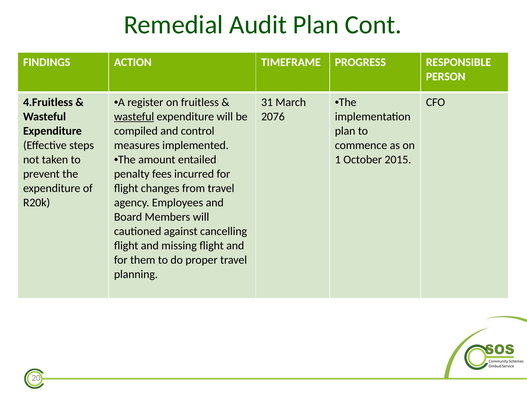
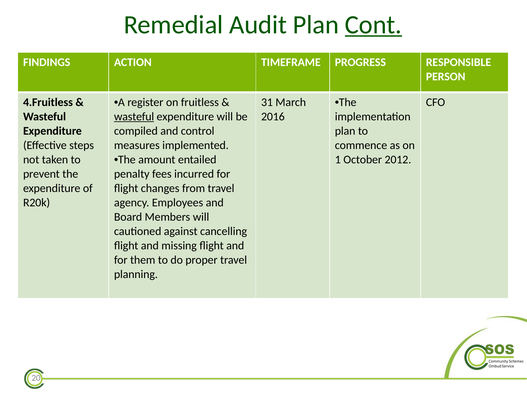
Cont underline: none -> present (373, 25)
2076: 2076 -> 2016 (273, 116)
2015: 2015 -> 2012 (398, 159)
